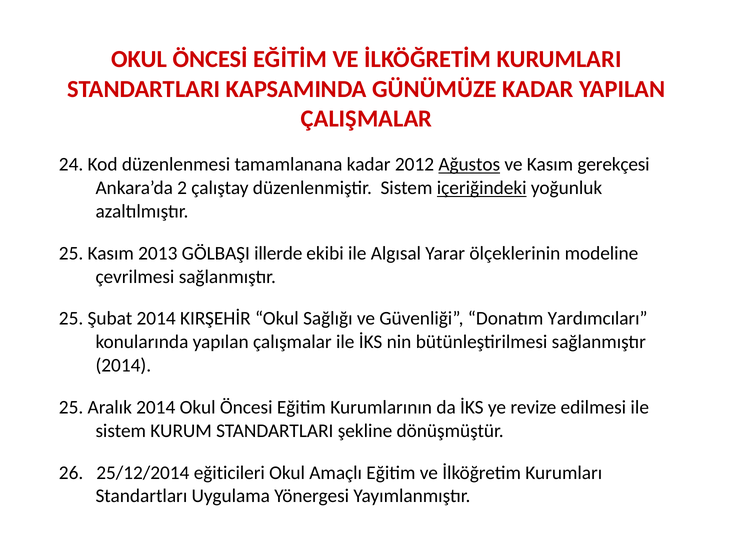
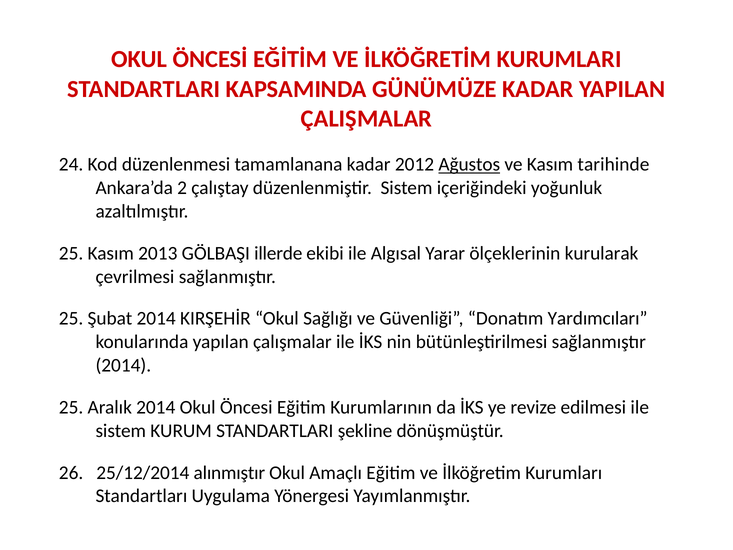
gerekçesi: gerekçesi -> tarihinde (613, 164)
içeriğindeki underline: present -> none (482, 188)
modeline: modeline -> kurularak (602, 253)
eğiticileri: eğiticileri -> alınmıştır (229, 472)
